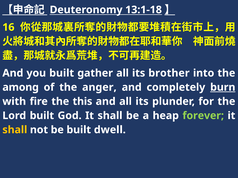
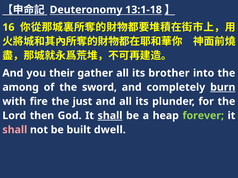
you built: built -> their (62, 73)
anger: anger -> sword (99, 87)
this: this -> just (82, 102)
Lord built: built -> then (42, 116)
shall underline: none -> present (110, 116)
shall colour: yellow -> pink (15, 130)
